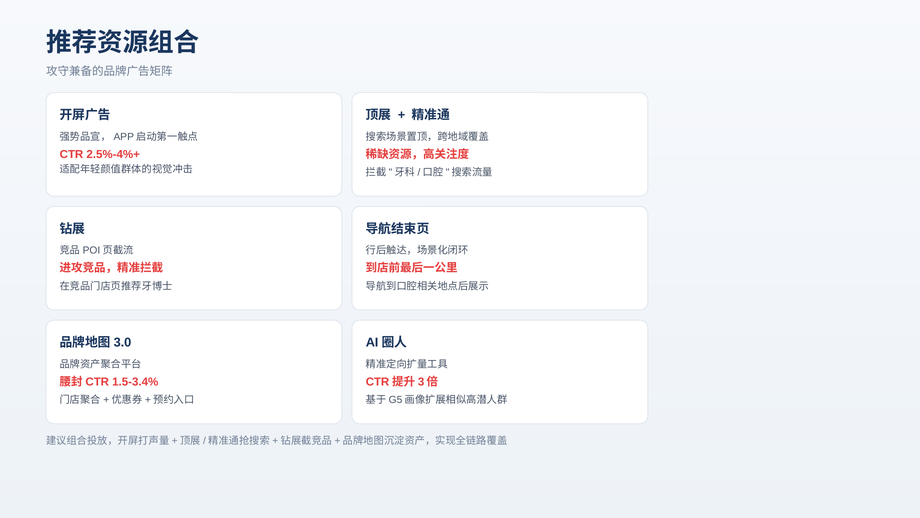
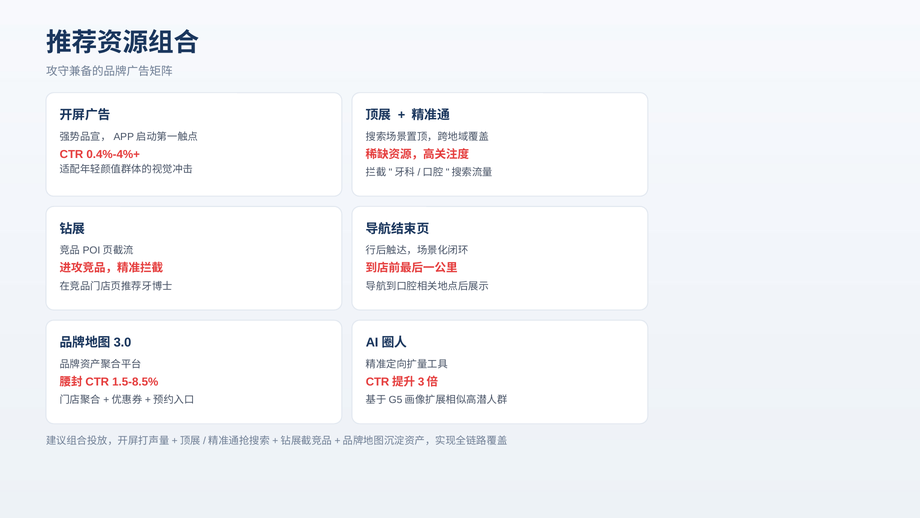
2.5%-4%+: 2.5%-4%+ -> 0.4%-4%+ (113, 154)
1.5-3.4%: 1.5-3.4% -> 1.5-8.5% (135, 382)
